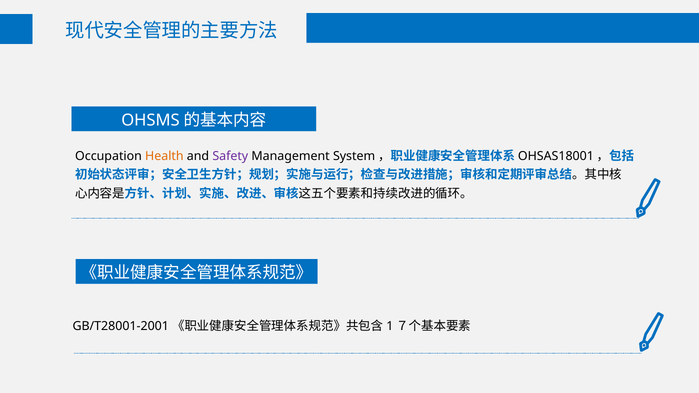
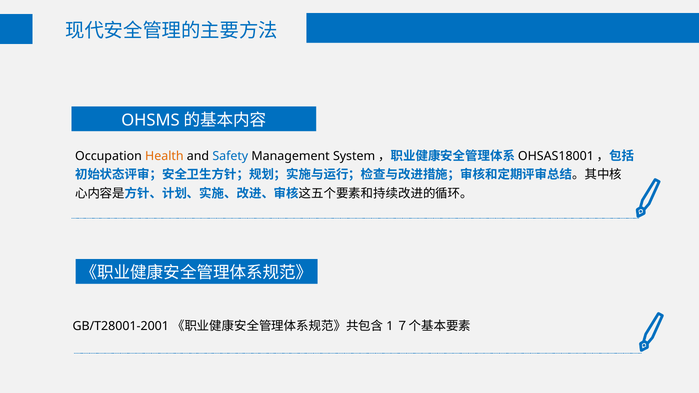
Safety colour: purple -> blue (230, 156)
